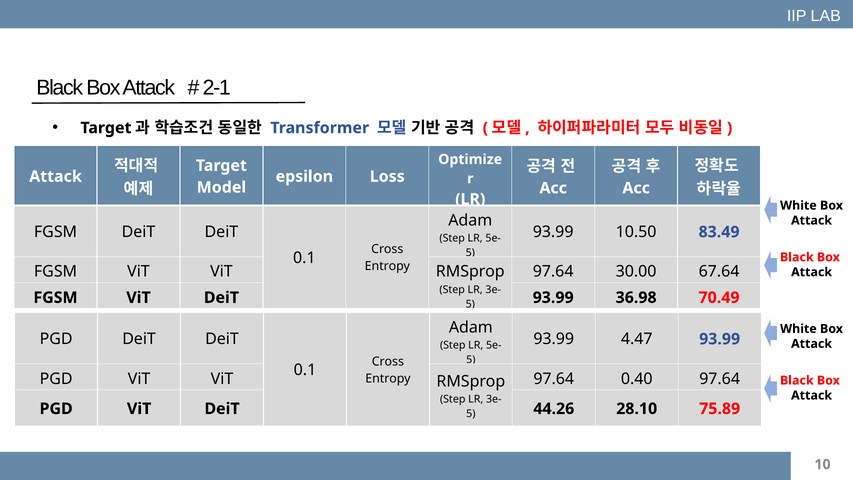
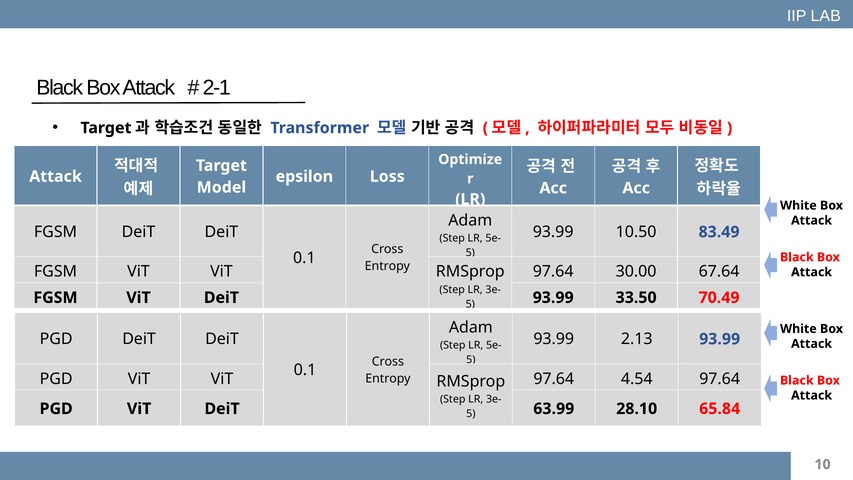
36.98: 36.98 -> 33.50 (636, 297)
4.47: 4.47 -> 2.13 (637, 339)
0.40: 0.40 -> 4.54 (637, 379)
44.26: 44.26 -> 63.99 (554, 409)
75.89: 75.89 -> 65.84 (720, 409)
